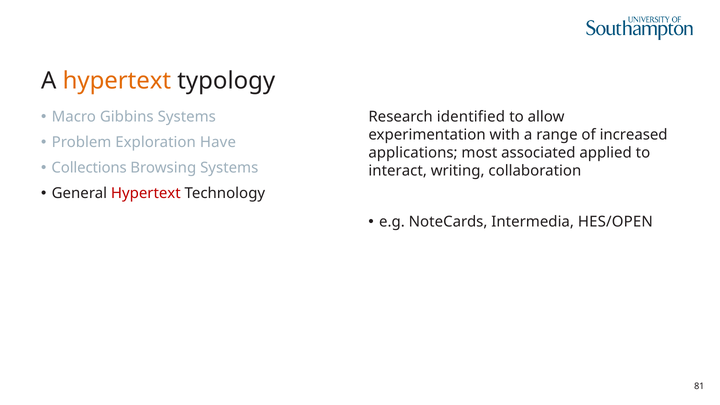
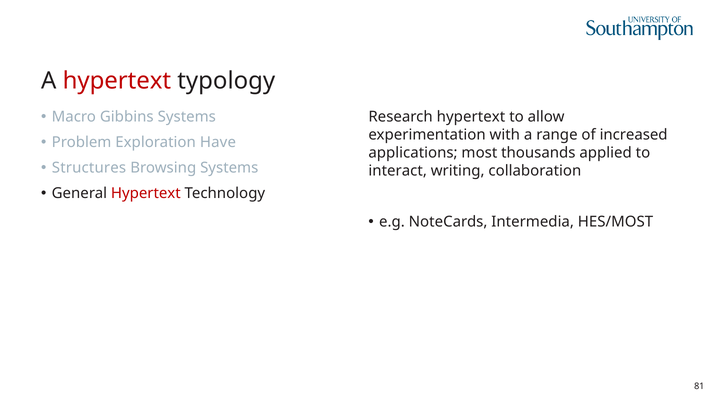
hypertext colour: orange -> red (117, 81)
Research identified: identified -> hypertext (471, 117)
associated: associated -> thousands (538, 153)
Collections: Collections -> Structures (89, 168)
HES/OPEN: HES/OPEN -> HES/MOST (615, 222)
